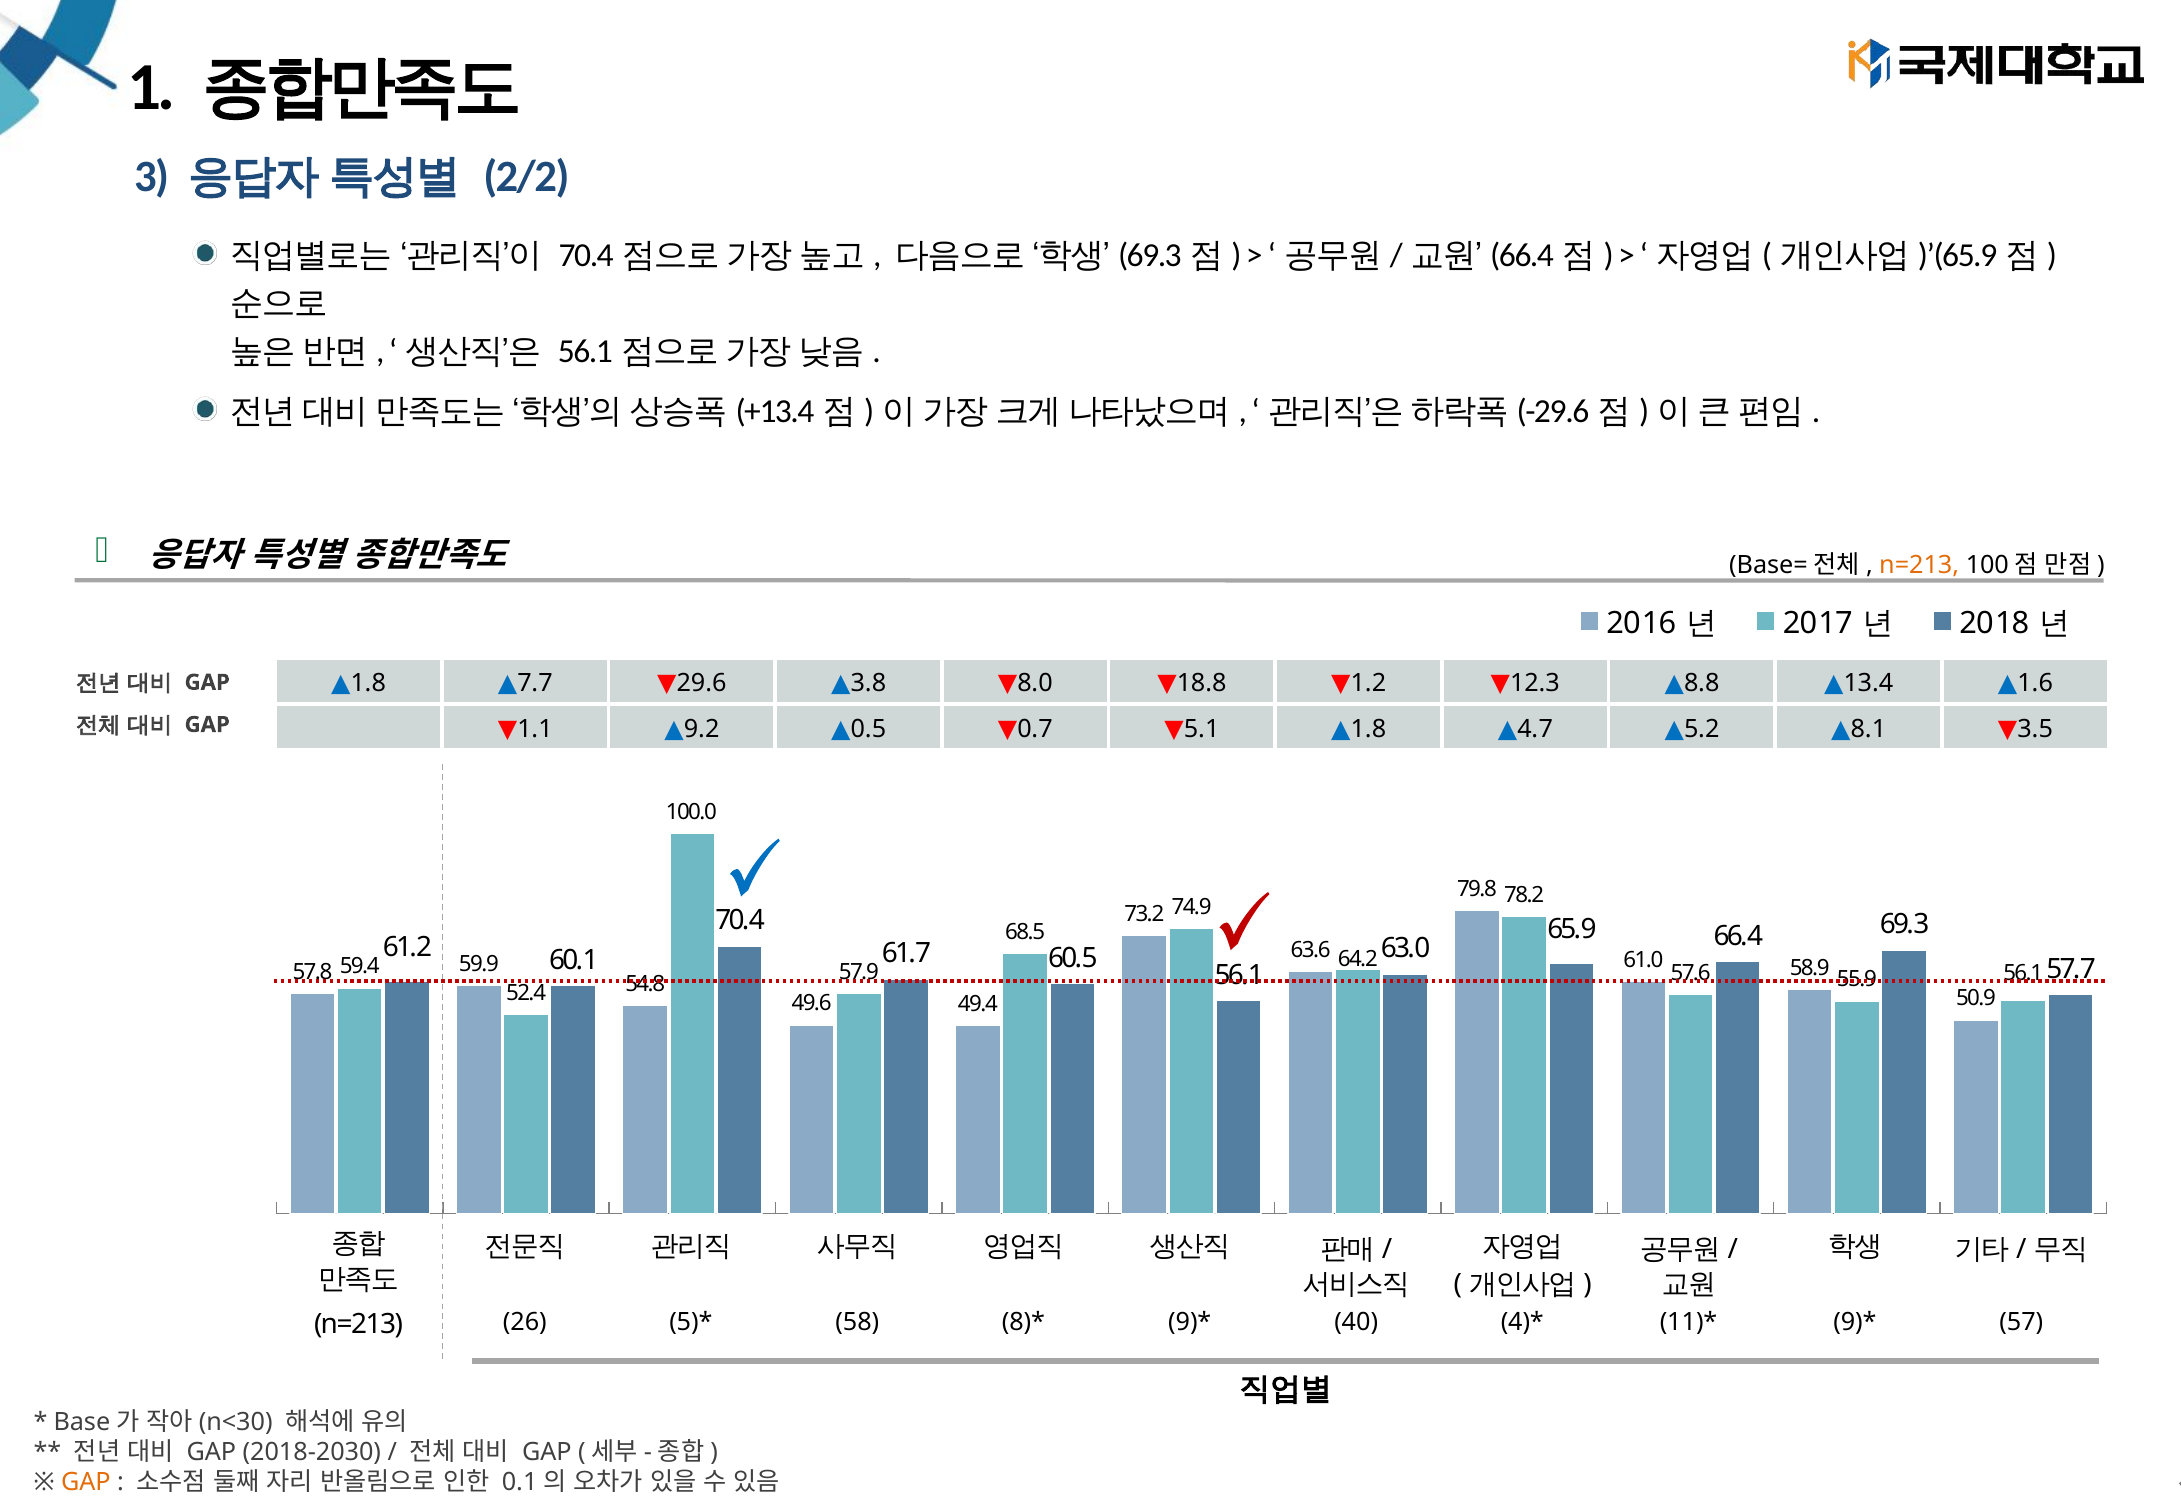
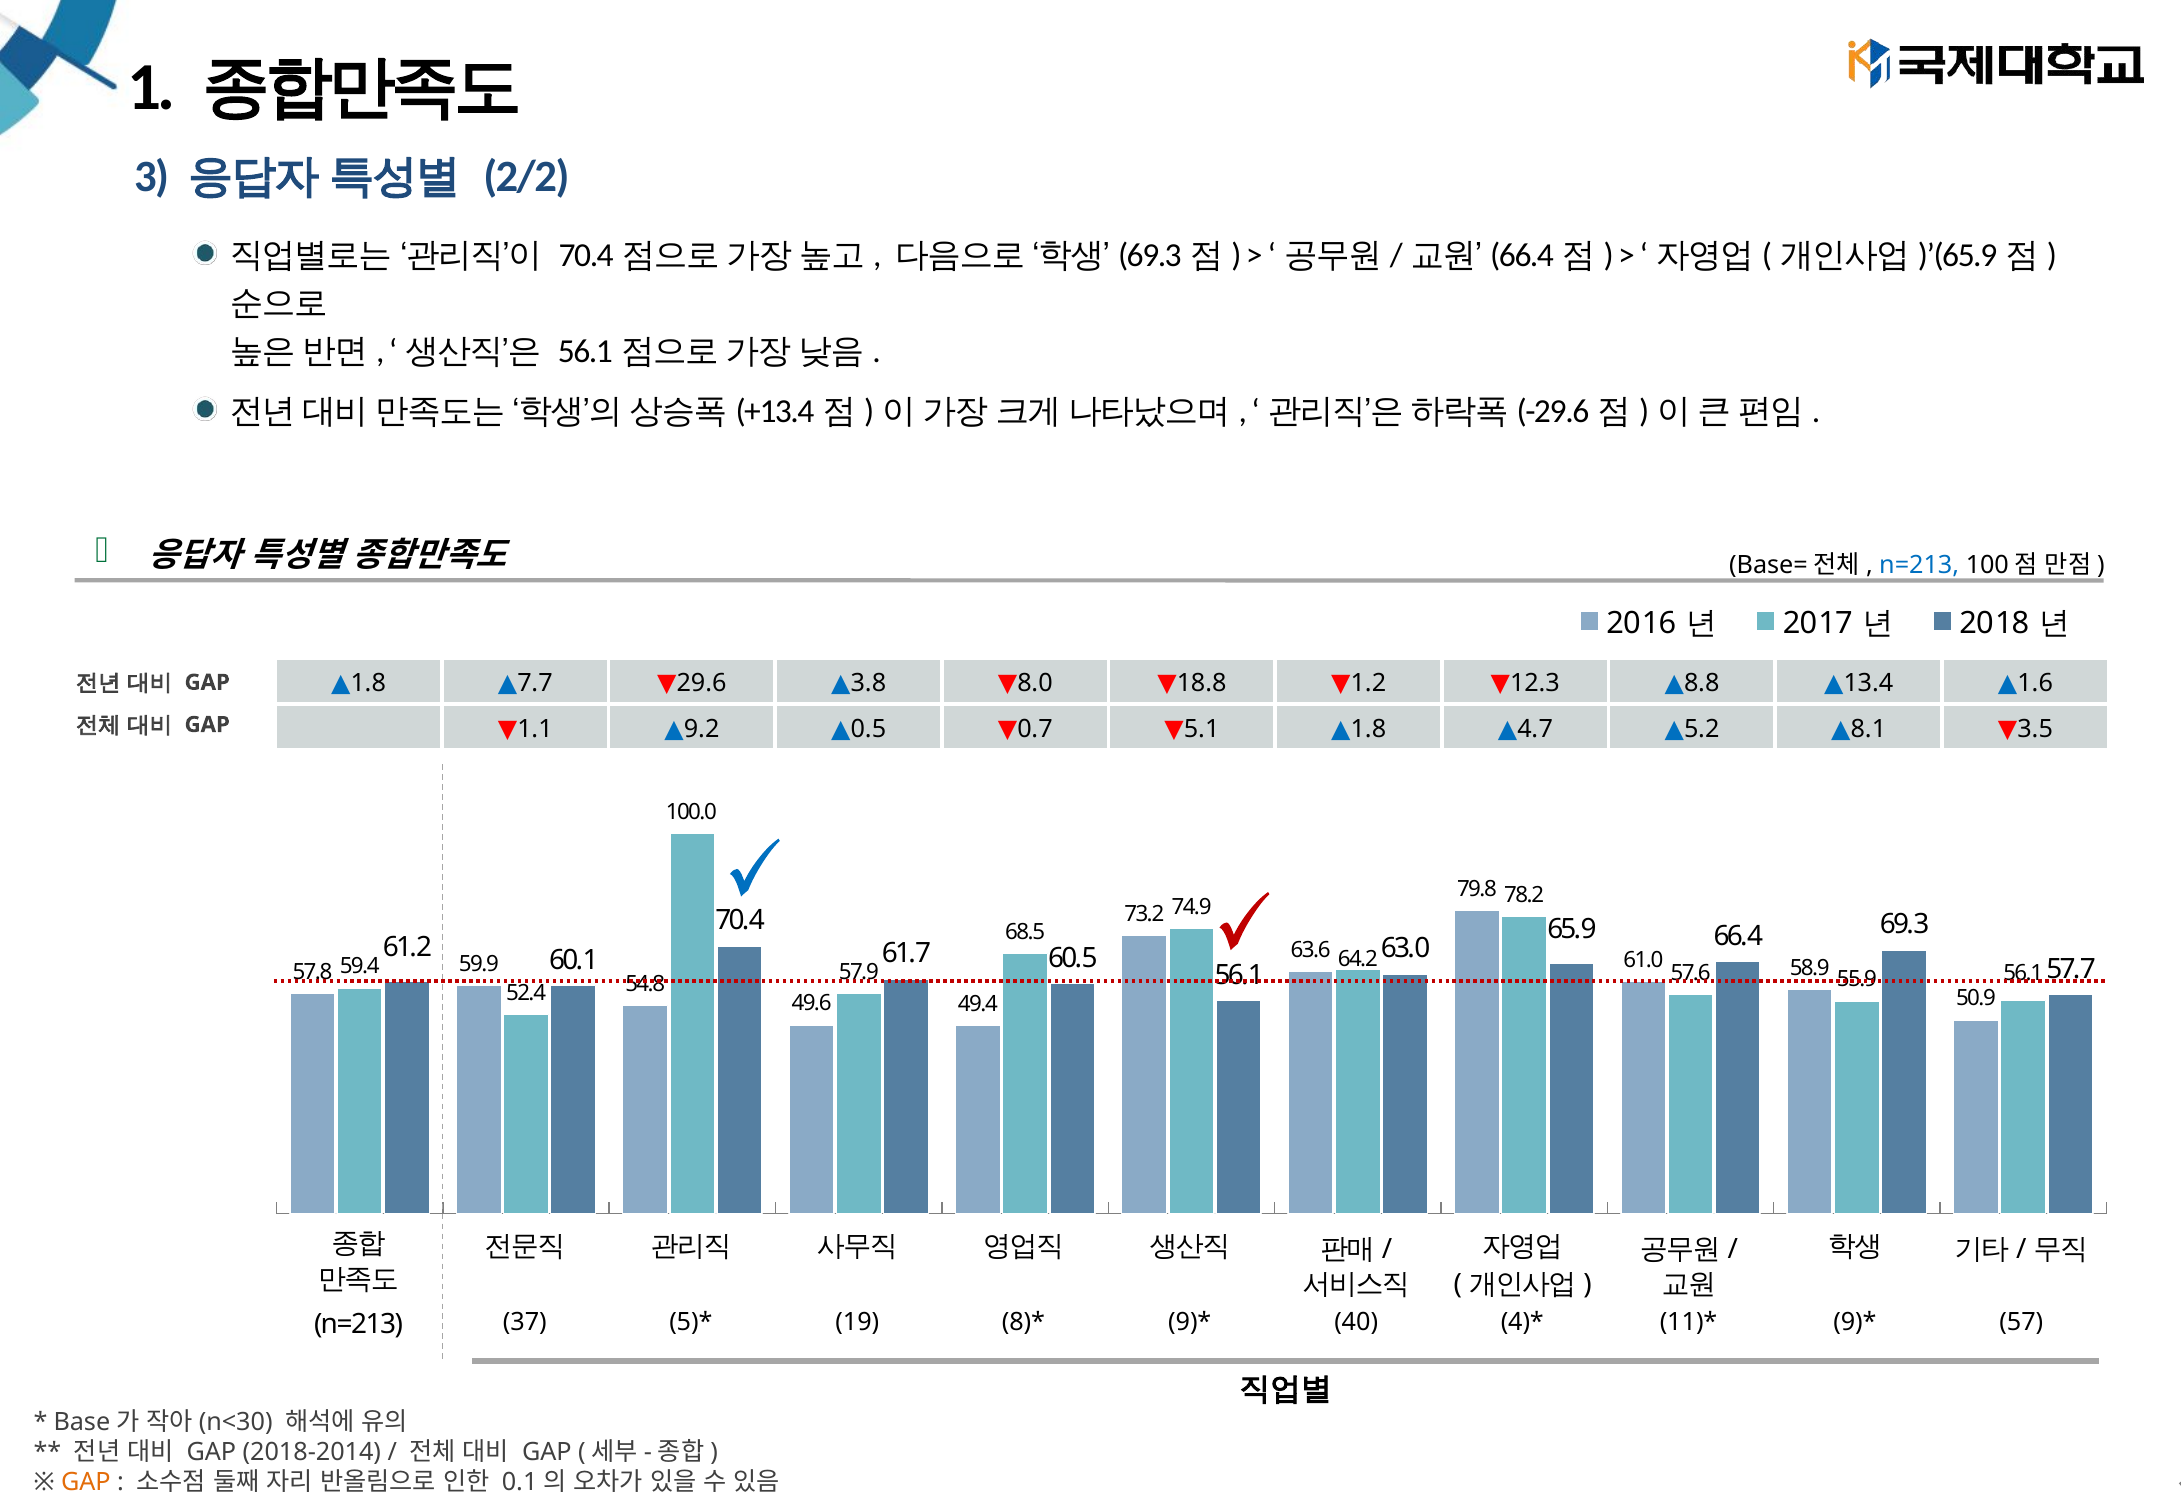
n=213 colour: orange -> blue (1919, 565)
26: 26 -> 37 (525, 1322)
58: 58 -> 19 (857, 1322)
2018-2030: 2018-2030 -> 2018-2014 (312, 1452)
